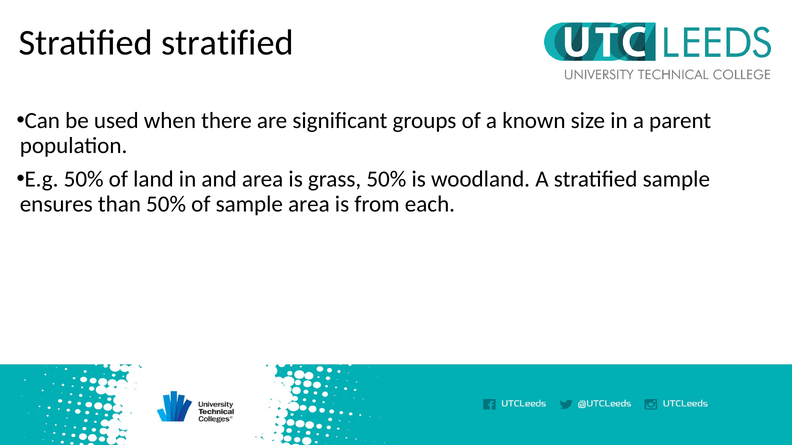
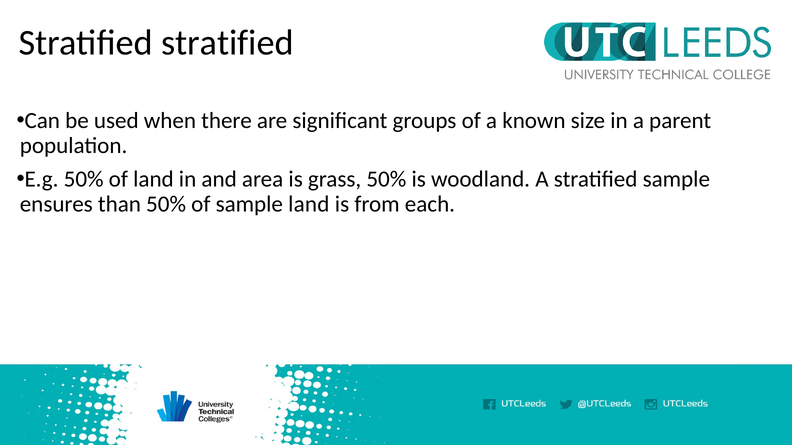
sample area: area -> land (309, 204)
